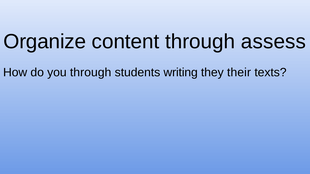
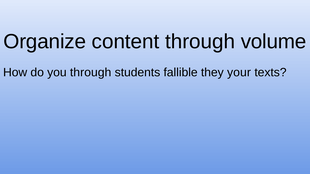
assess: assess -> volume (274, 42)
writing: writing -> fallible (181, 73)
their: their -> your (239, 73)
